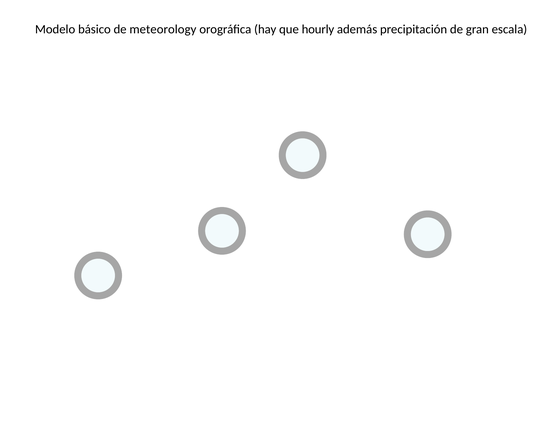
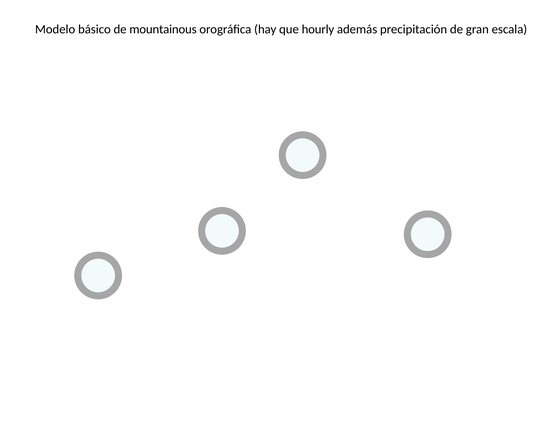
meteorology: meteorology -> mountainous (163, 29)
